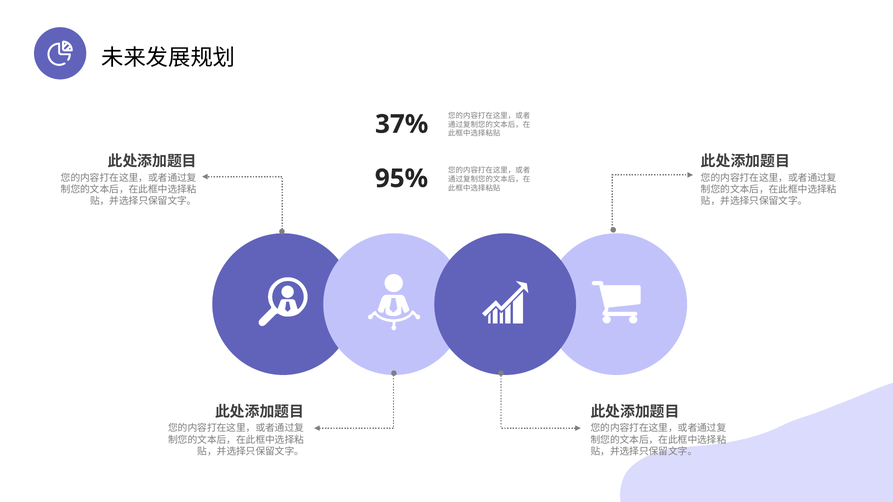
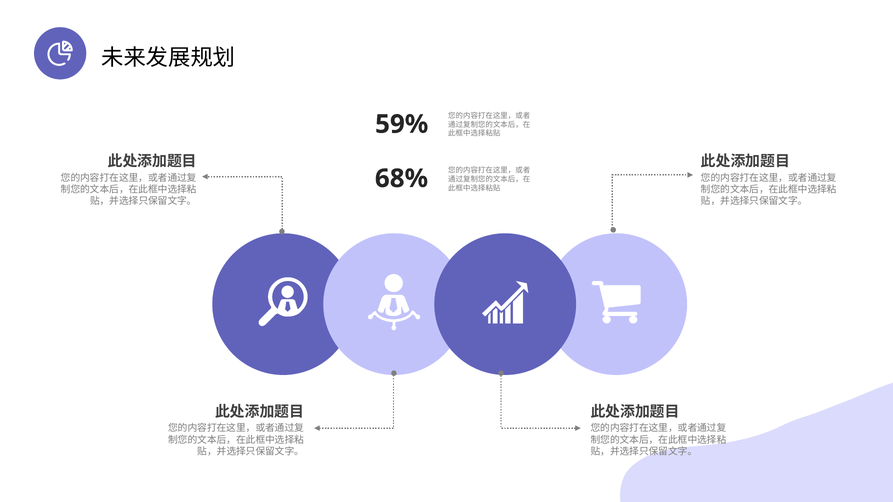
37%: 37% -> 59% (402, 124)
95%: 95% -> 68% (401, 179)
